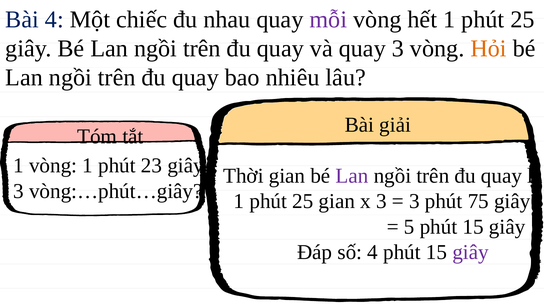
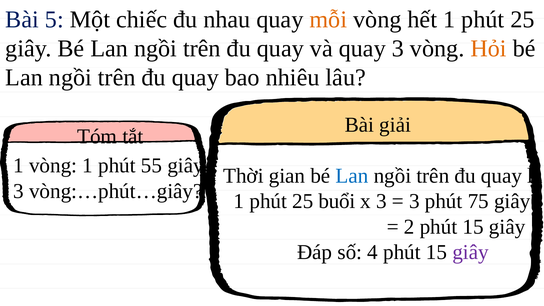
Bài 4: 4 -> 5 (54, 20)
mỗi colour: purple -> orange (328, 20)
23: 23 -> 55 (151, 166)
Lan colour: purple -> blue (352, 176)
25 gian: gian -> buổi (337, 201)
5: 5 -> 2 (409, 227)
